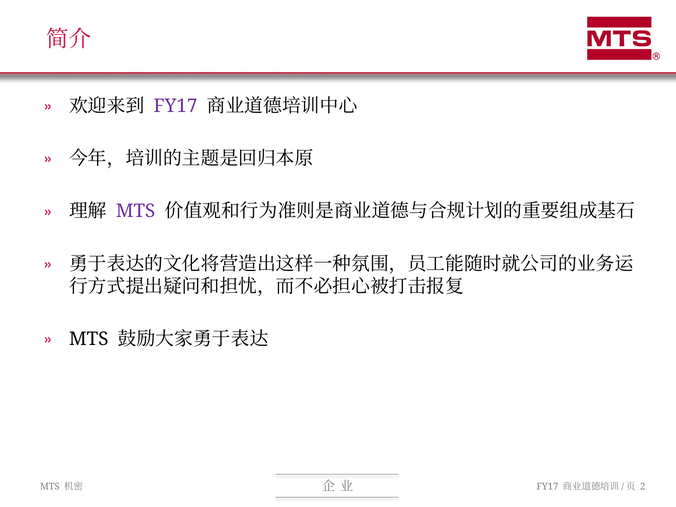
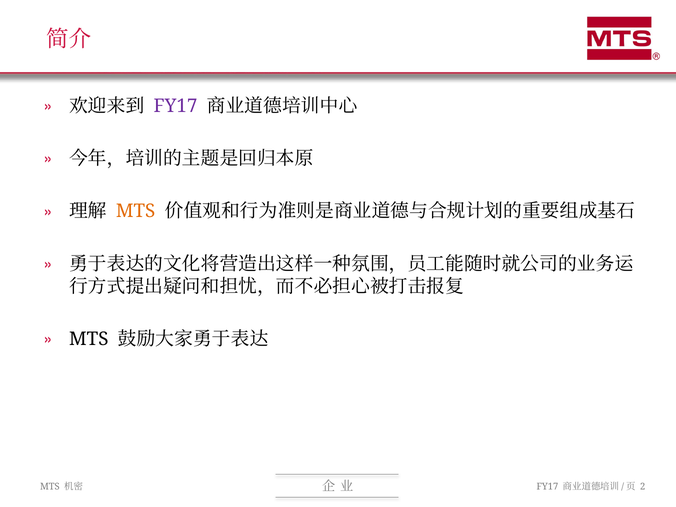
MTS colour: purple -> orange (136, 211)
